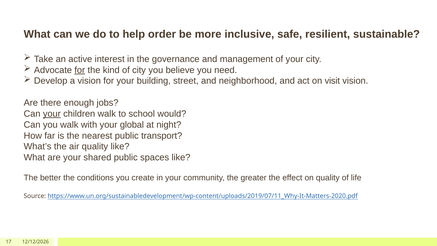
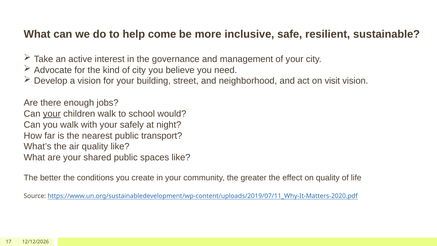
order: order -> come (162, 34)
for underline: present -> none (80, 70)
global: global -> safely (132, 125)
